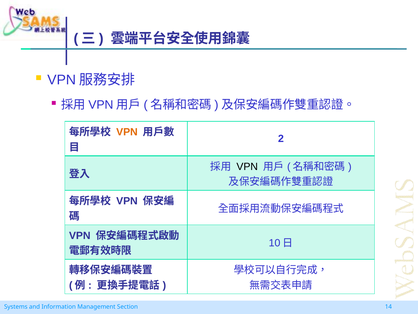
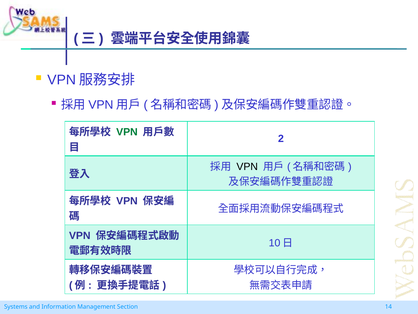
VPN colour: orange -> green (127, 132)
